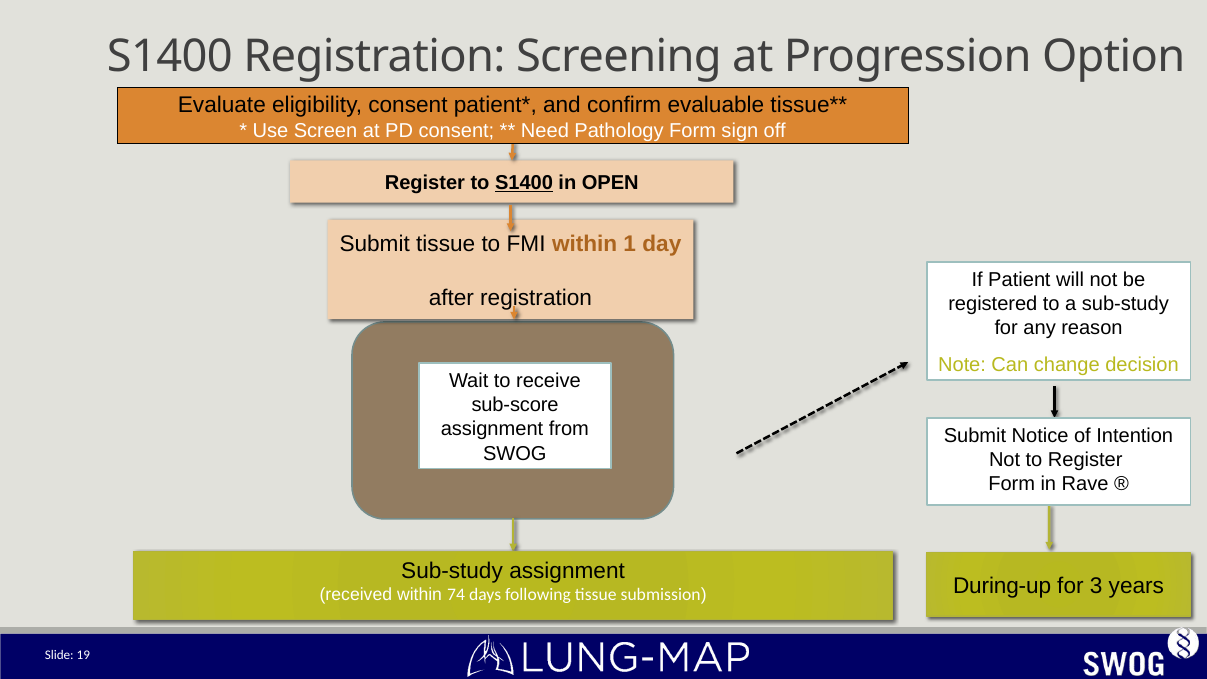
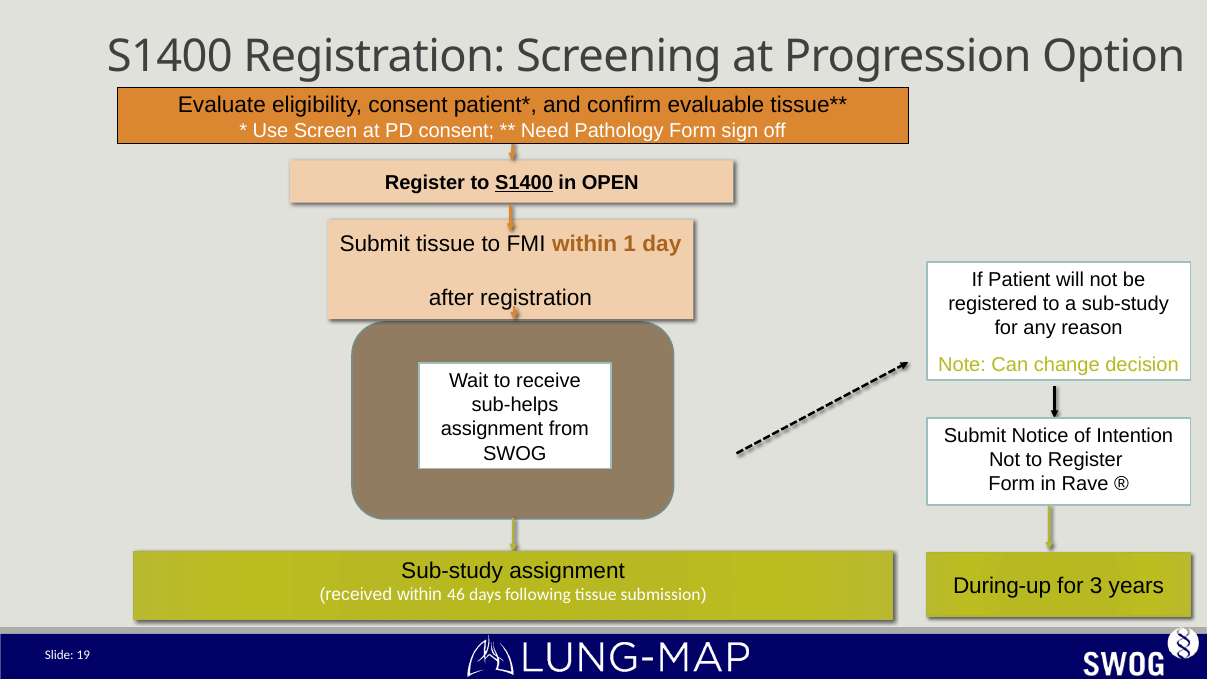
sub-score: sub-score -> sub-helps (515, 405)
74: 74 -> 46 (456, 595)
